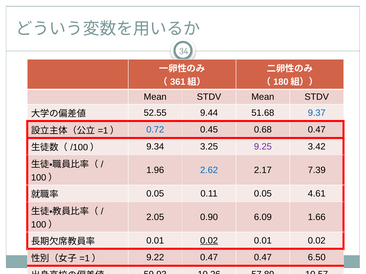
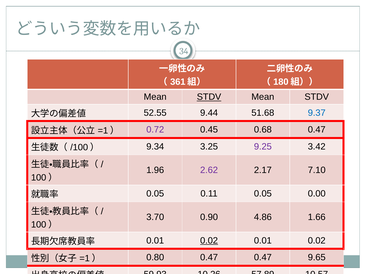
STDV underline: none -> present (209, 97)
0.72 colour: blue -> purple (155, 130)
2.62 colour: blue -> purple (209, 170)
7.39: 7.39 -> 7.10 (317, 170)
4.61: 4.61 -> 0.00 (317, 194)
2.05: 2.05 -> 3.70 (155, 217)
6.09: 6.09 -> 4.86 (263, 217)
9.22: 9.22 -> 0.80 (155, 258)
6.50: 6.50 -> 9.65 (317, 258)
